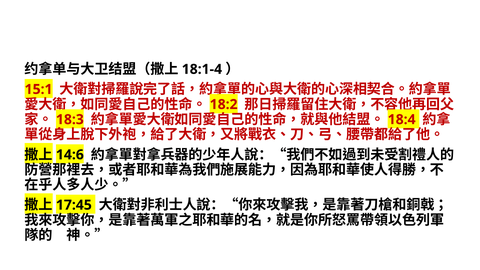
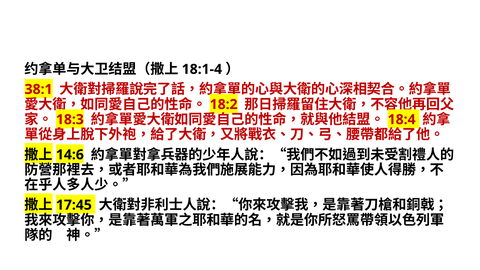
15:1: 15:1 -> 38:1 (39, 89)
